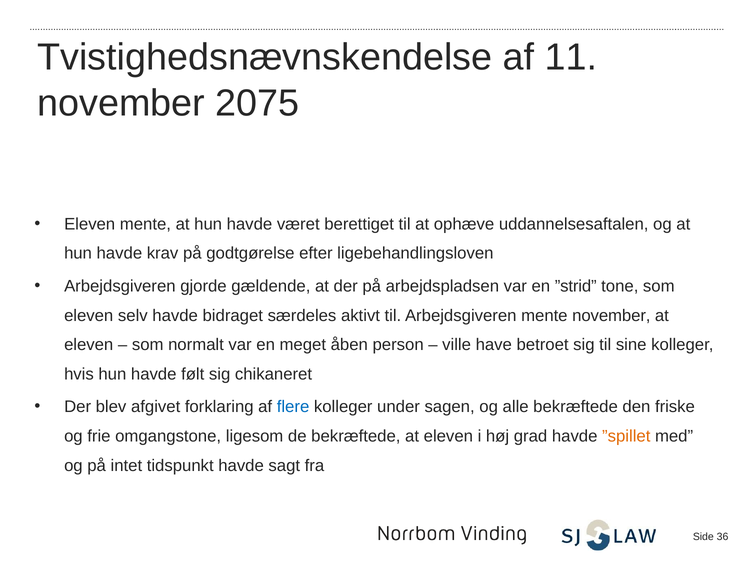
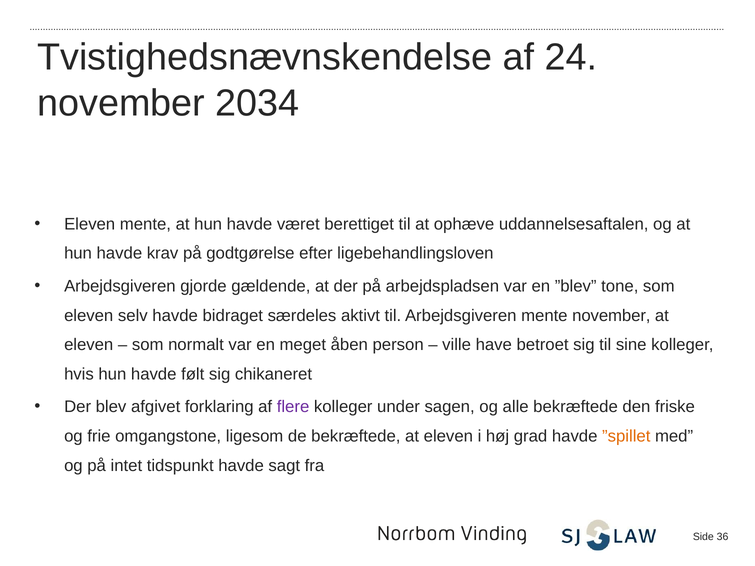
11: 11 -> 24 (571, 57)
2075: 2075 -> 2034 (257, 103)
”strid: ”strid -> ”blev (576, 286)
flere colour: blue -> purple (293, 407)
